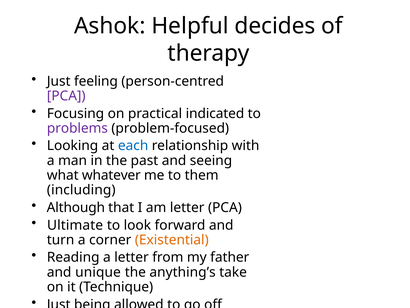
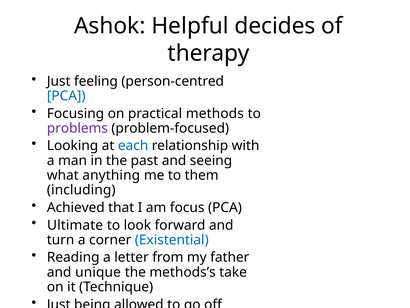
PCA colour: purple -> blue (66, 96)
indicated: indicated -> methods (215, 113)
whatever: whatever -> anything (111, 175)
Although: Although -> Achieved (76, 207)
am letter: letter -> focus (187, 207)
Existential colour: orange -> blue (172, 240)
anything’s: anything’s -> methods’s (183, 272)
